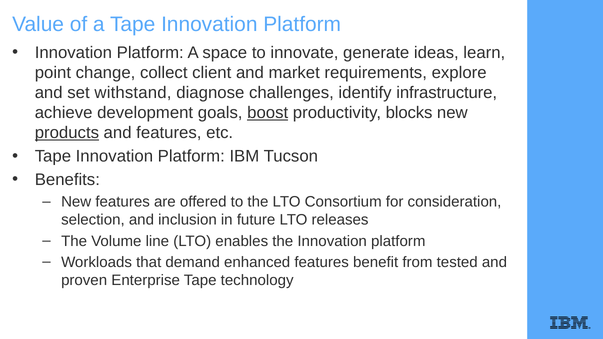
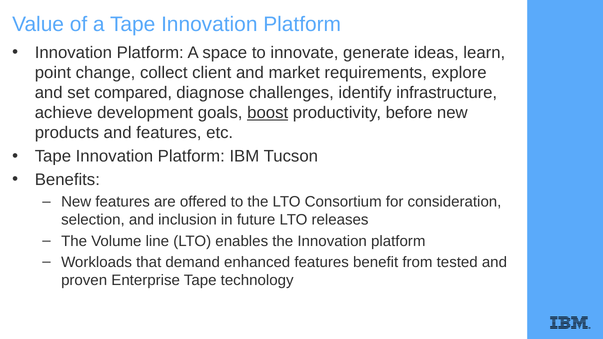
withstand: withstand -> compared (133, 93)
blocks: blocks -> before (409, 113)
products underline: present -> none (67, 133)
